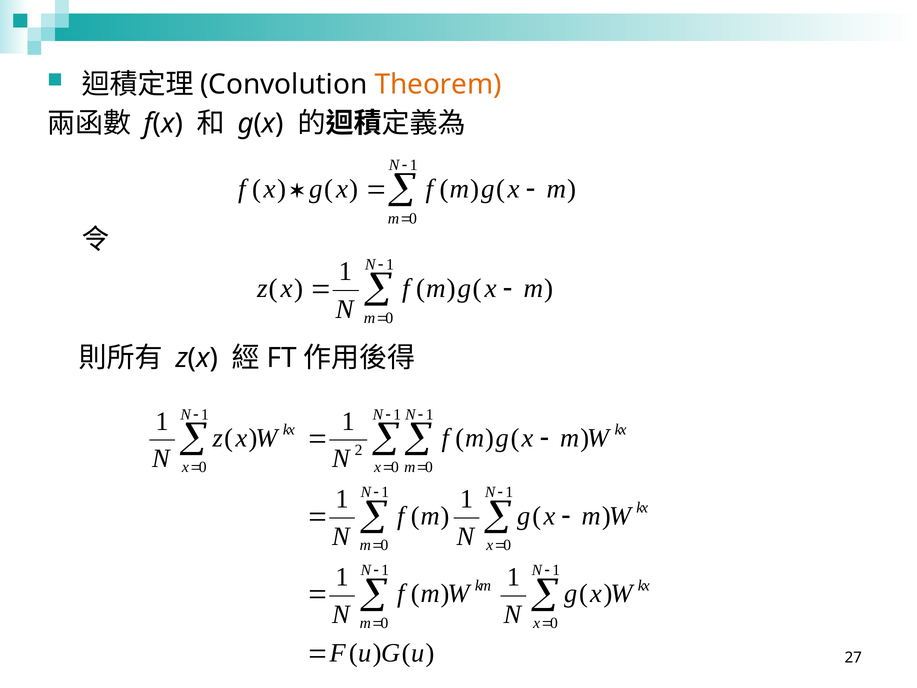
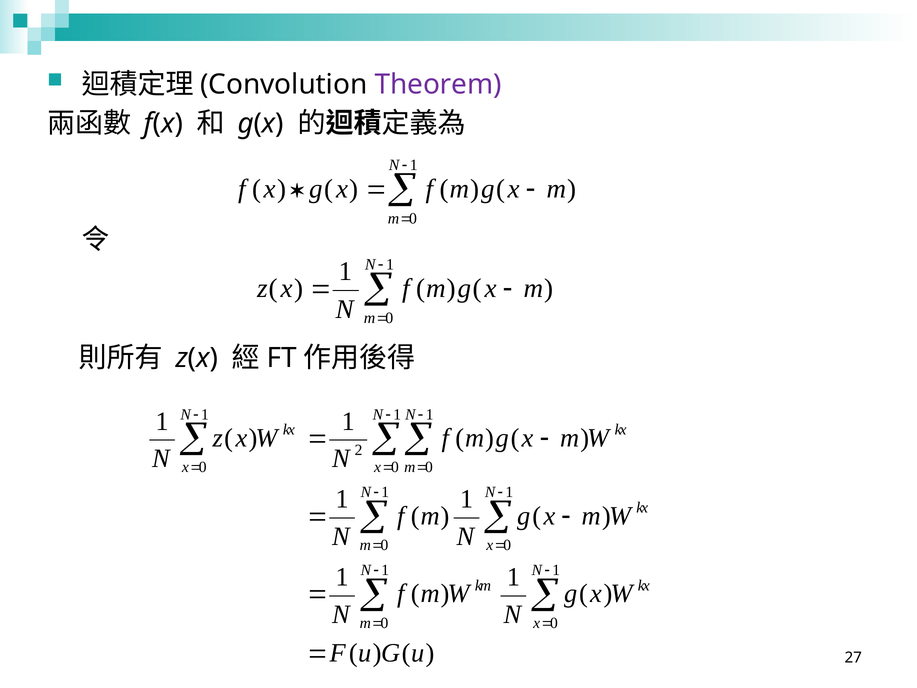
Theorem colour: orange -> purple (438, 84)
